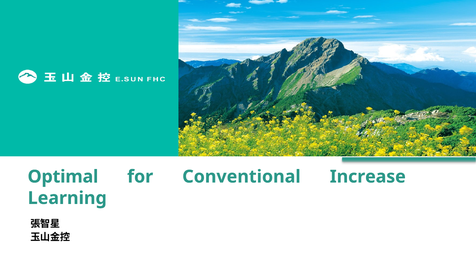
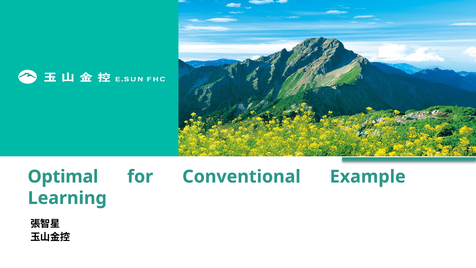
Increase: Increase -> Example (368, 176)
